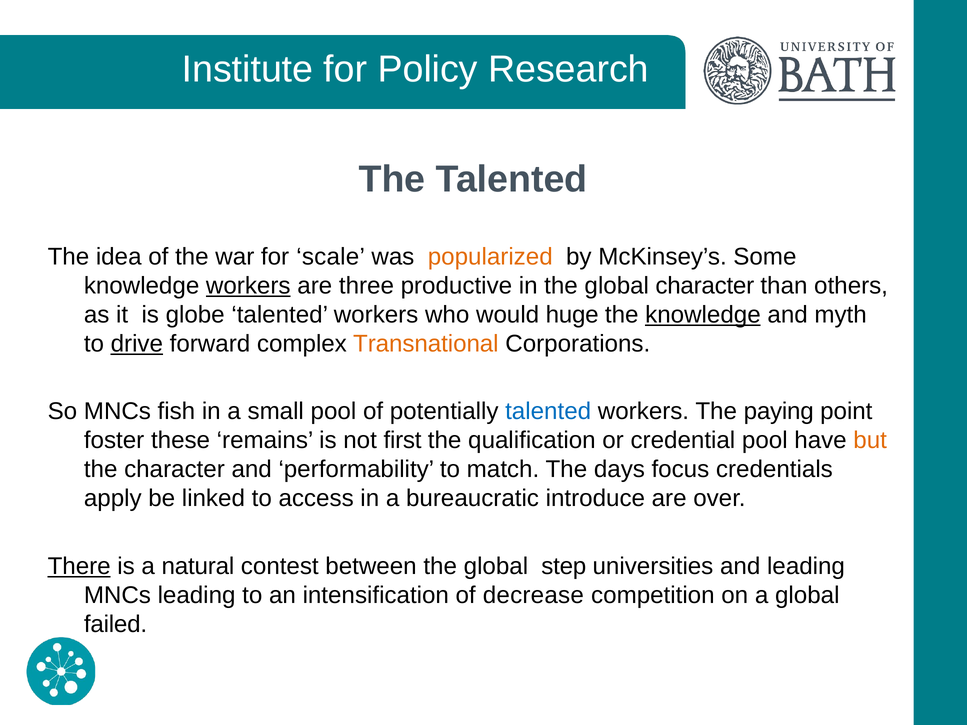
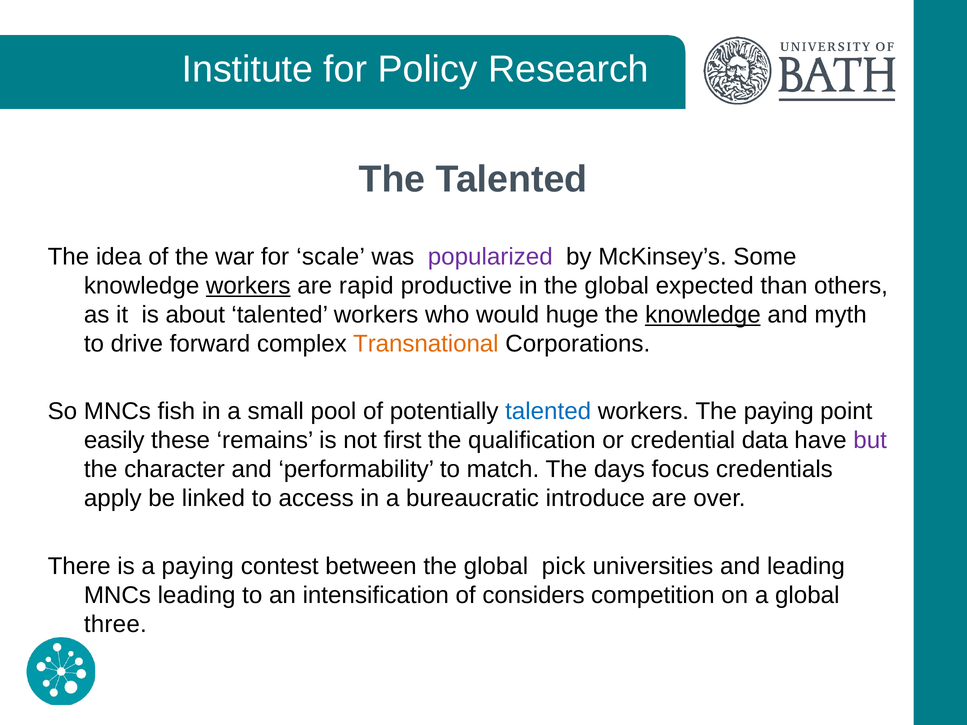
popularized colour: orange -> purple (490, 257)
three: three -> rapid (366, 286)
global character: character -> expected (705, 286)
globe: globe -> about (195, 315)
drive underline: present -> none (137, 344)
foster: foster -> easily (114, 441)
credential pool: pool -> data (765, 441)
but colour: orange -> purple (870, 441)
There underline: present -> none (79, 566)
a natural: natural -> paying (198, 566)
step: step -> pick (564, 566)
decrease: decrease -> considers (534, 595)
failed: failed -> three (115, 624)
